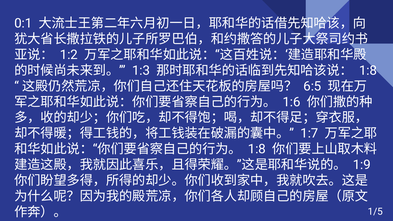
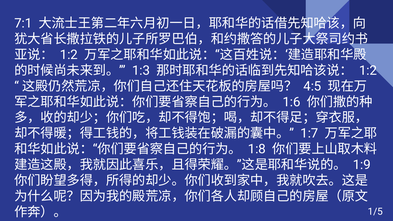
0:1: 0:1 -> 7:1 (23, 23)
1:8: 1:8 -> 1:2 (368, 71)
6:5: 6:5 -> 4:5 (312, 86)
